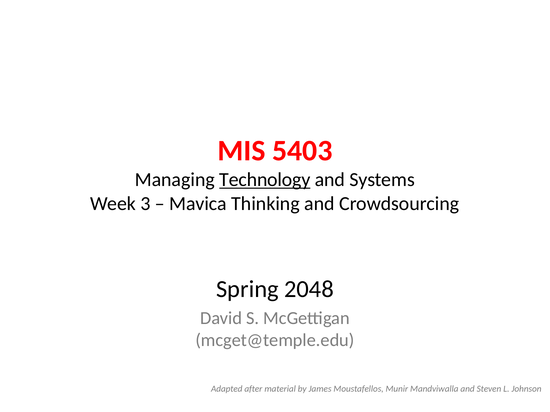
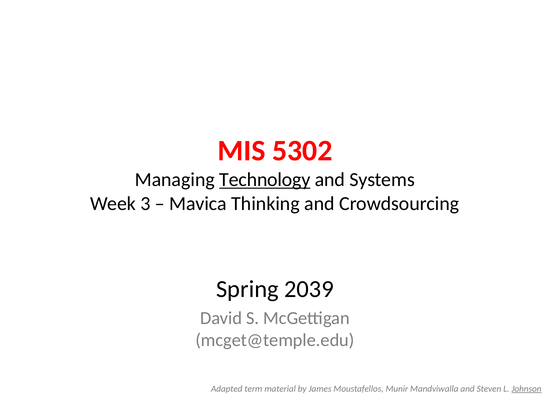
5403: 5403 -> 5302 (302, 151)
2048: 2048 -> 2039 (309, 290)
after: after -> term (253, 389)
Johnson underline: none -> present (527, 389)
